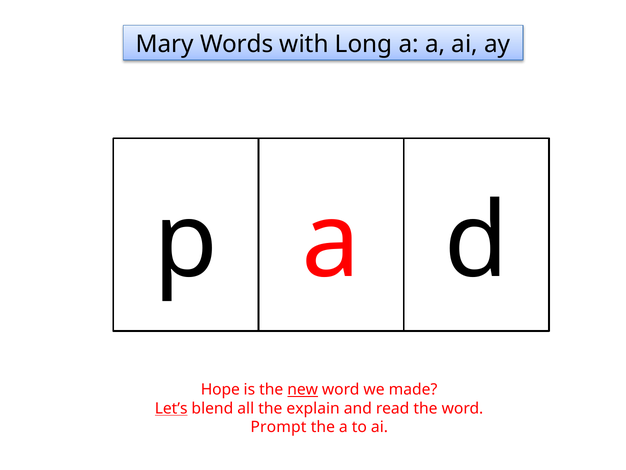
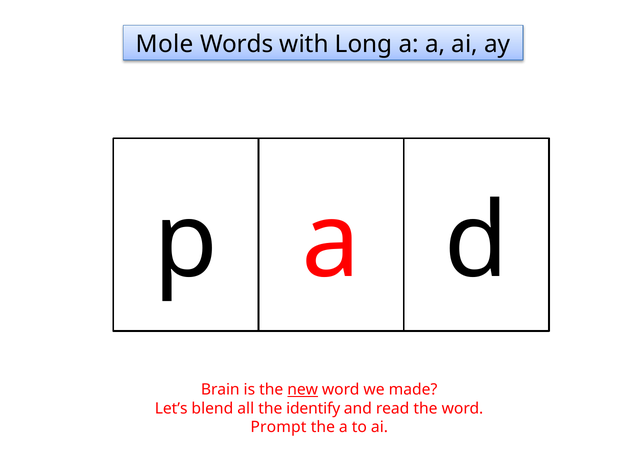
Mary: Mary -> Mole (165, 44)
Hope: Hope -> Brain (220, 389)
Let’s underline: present -> none (171, 408)
explain: explain -> identify (313, 408)
